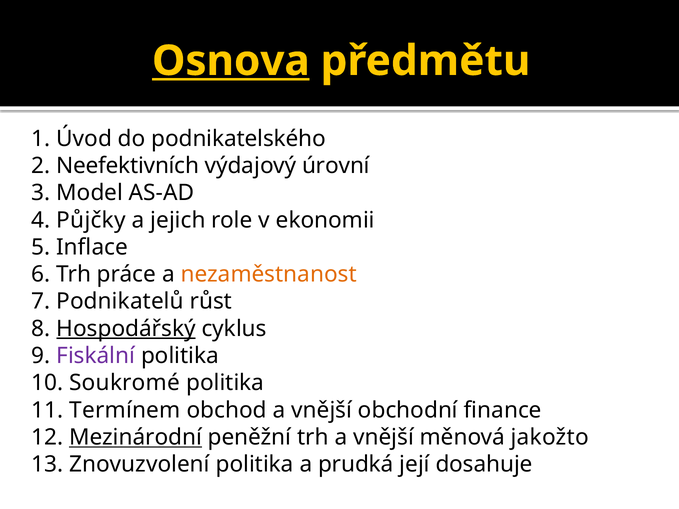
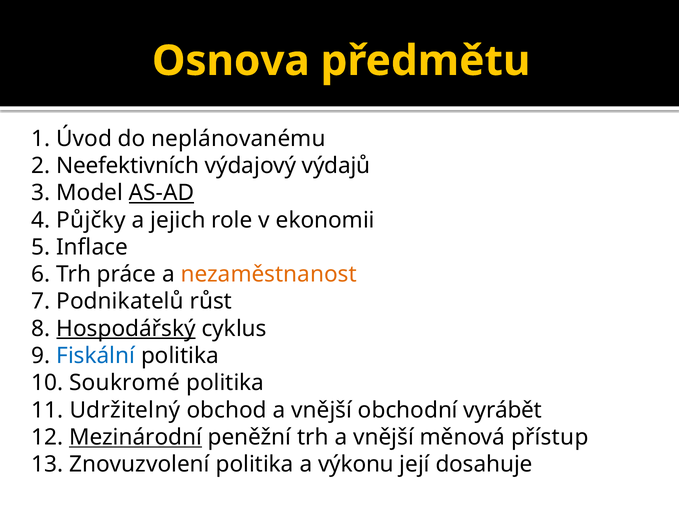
Osnova underline: present -> none (231, 61)
podnikatelského: podnikatelského -> neplánovanému (239, 139)
úrovní: úrovní -> výdajů (336, 166)
AS-AD underline: none -> present (161, 193)
Fiskální colour: purple -> blue (96, 356)
Termínem: Termínem -> Udržitelný (125, 410)
finance: finance -> vyrábět (503, 410)
jakožto: jakožto -> přístup (550, 437)
prudká: prudká -> výkonu (356, 465)
